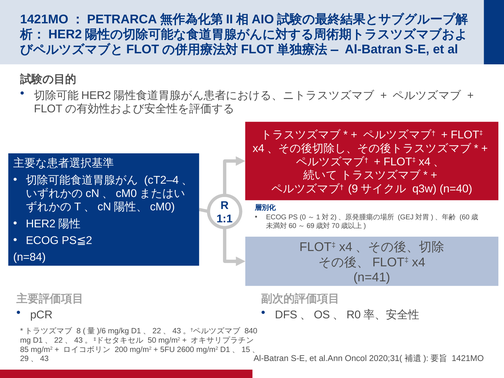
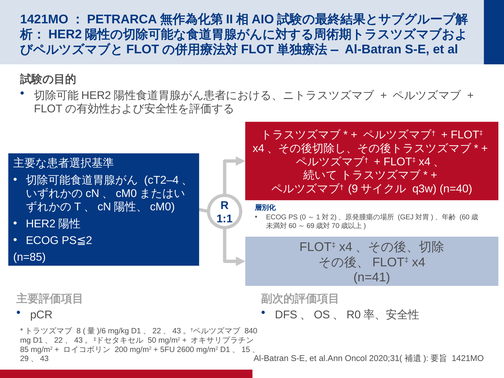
n=84: n=84 -> n=85 (30, 257)
